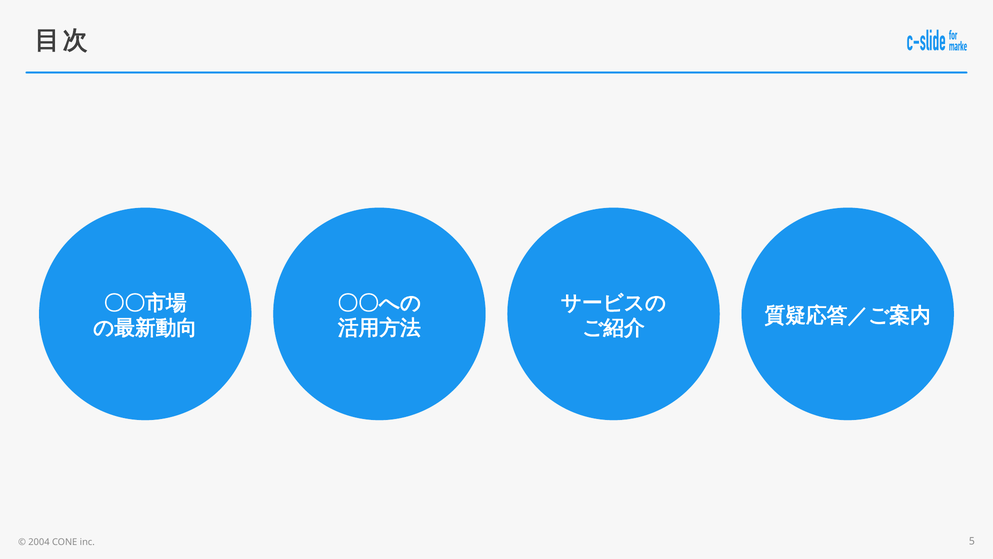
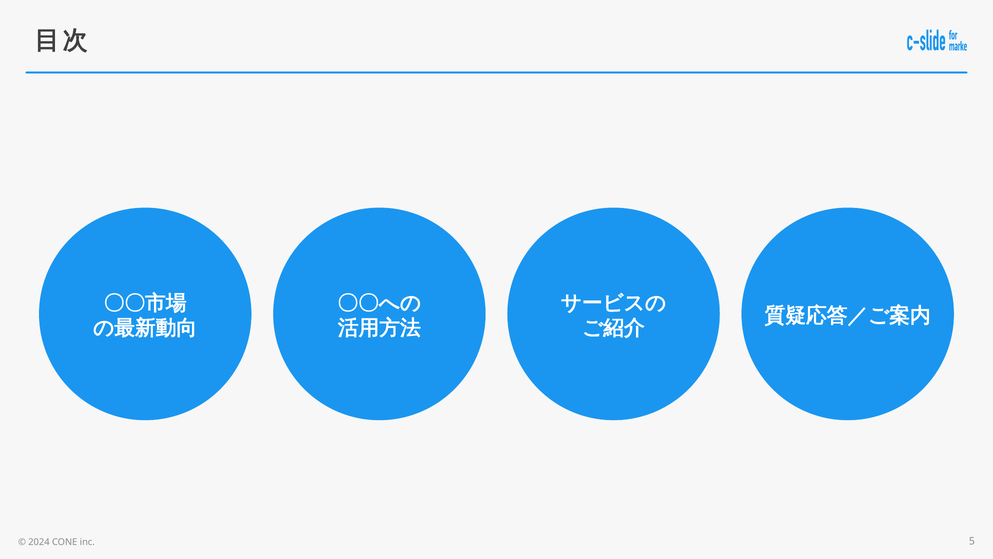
2004: 2004 -> 2024 (39, 542)
